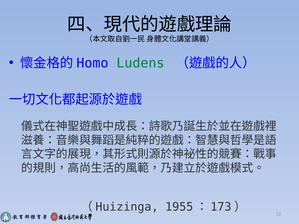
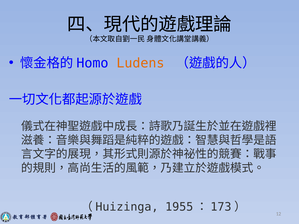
Ludens colour: green -> orange (141, 63)
